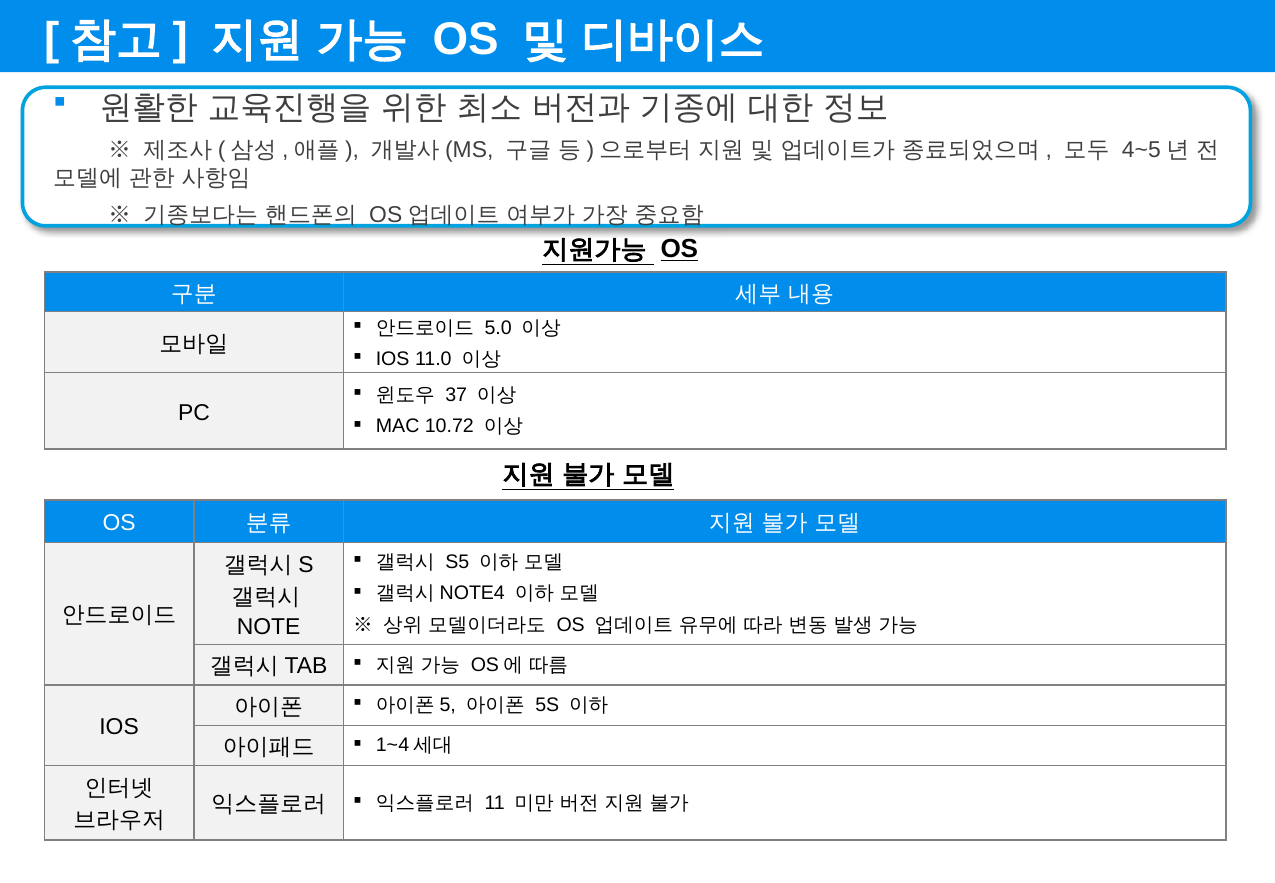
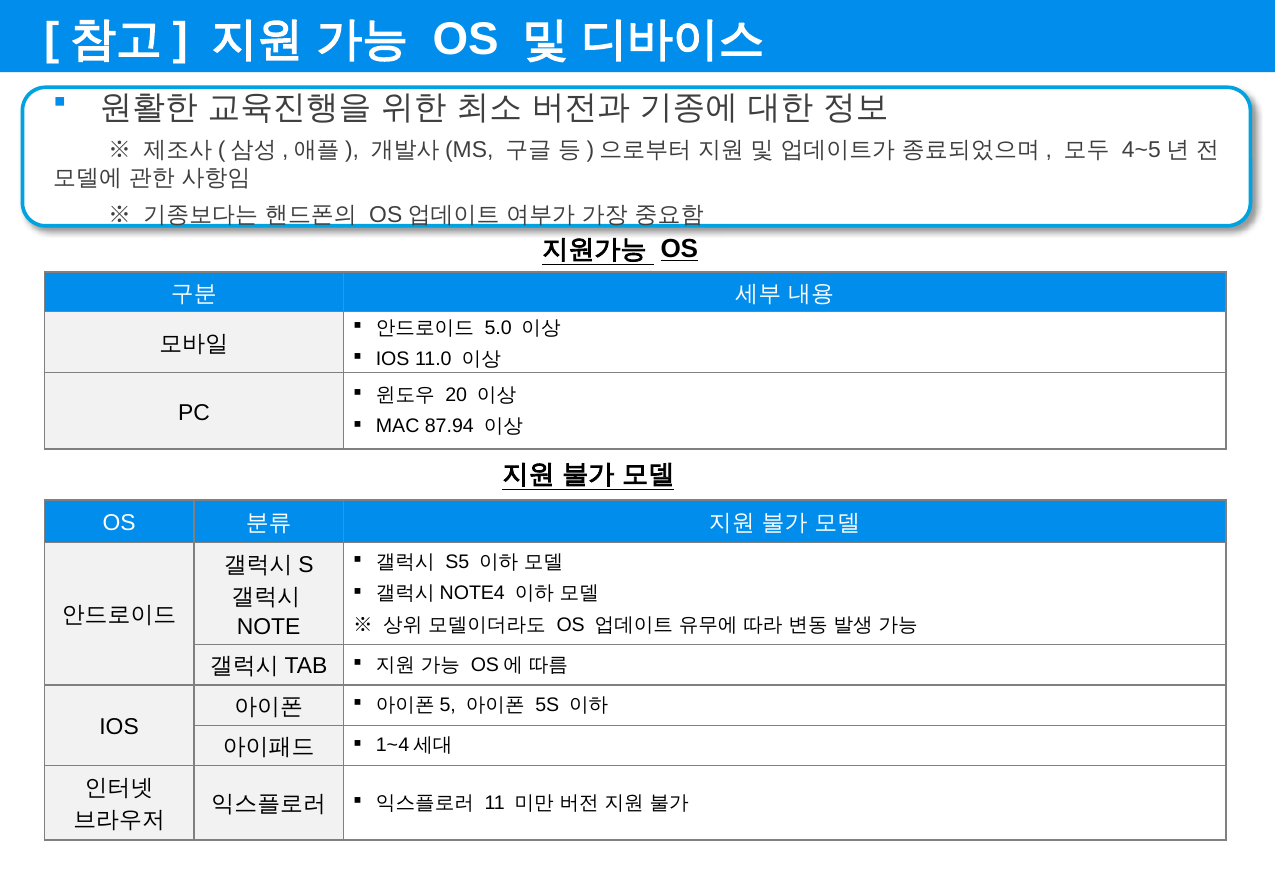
37: 37 -> 20 (456, 395)
10.72: 10.72 -> 87.94 (449, 426)
